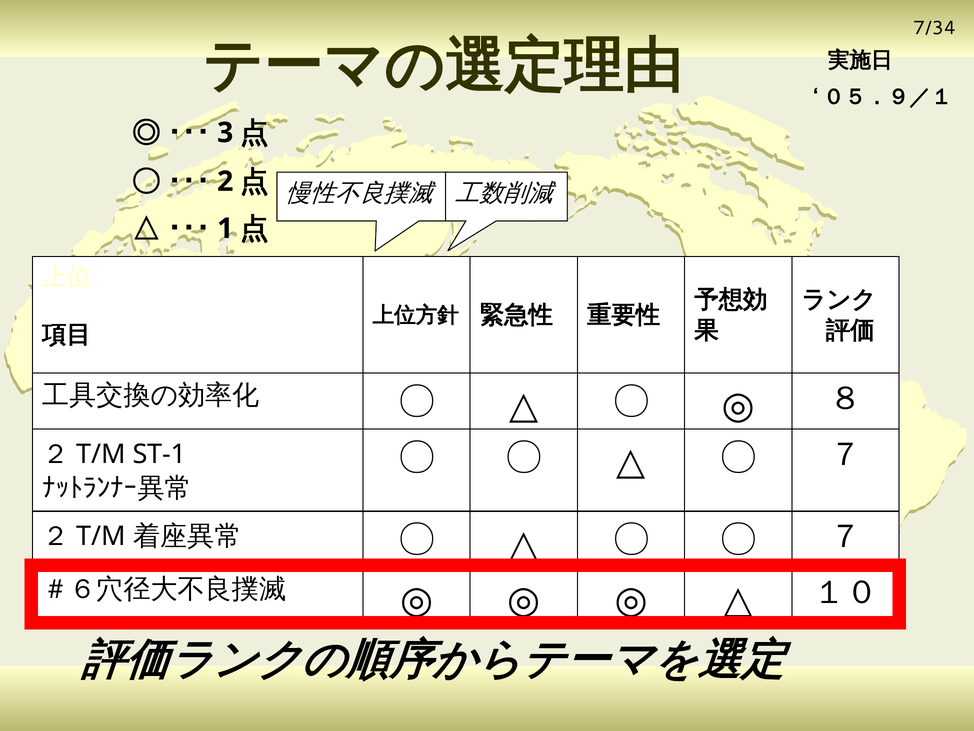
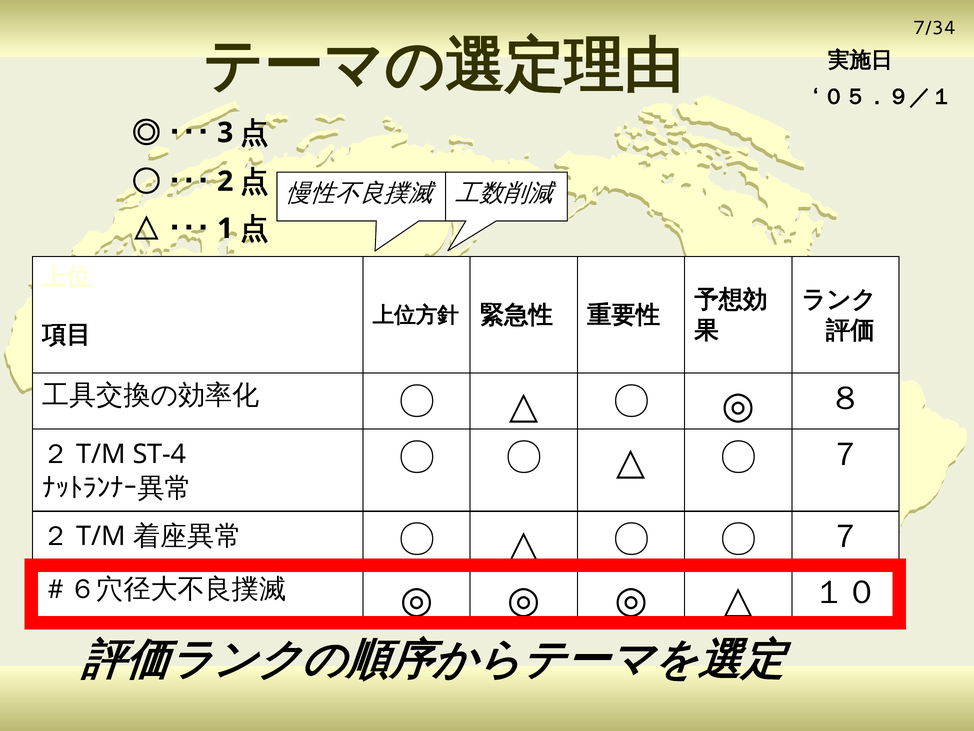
ST-1: ST-1 -> ST-4 (159, 454)
